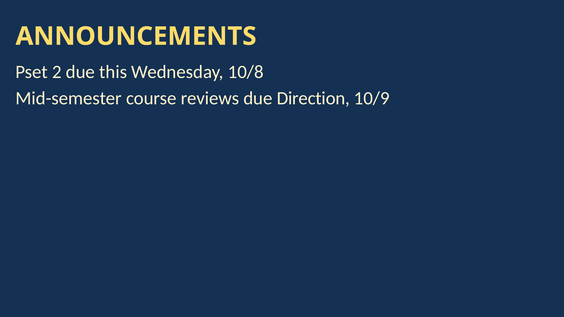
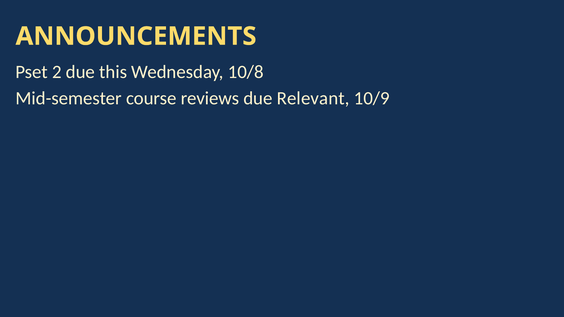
Direction: Direction -> Relevant (313, 98)
